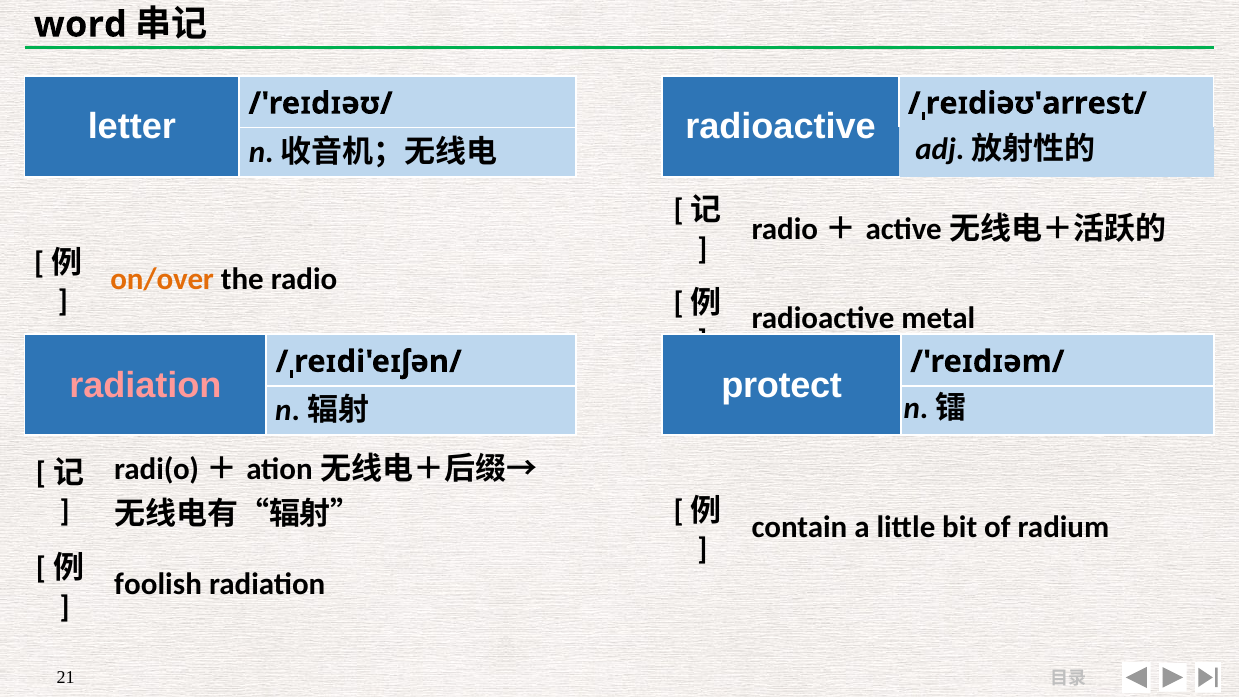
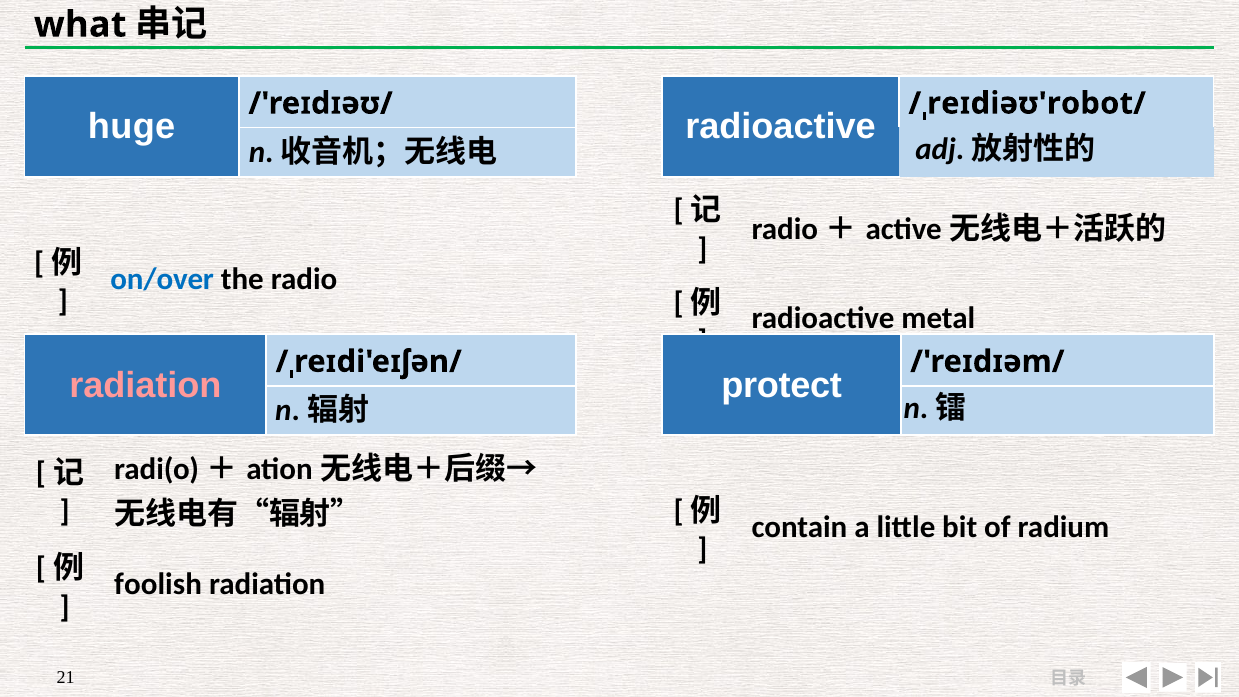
word: word -> what (80, 25)
letter: letter -> huge (132, 127)
/ˌreɪdiəʊ'arrest/: /ˌreɪdiəʊ'arrest/ -> /ˌreɪdiəʊ'robot/ (1027, 103)
on/over colour: orange -> blue (162, 279)
